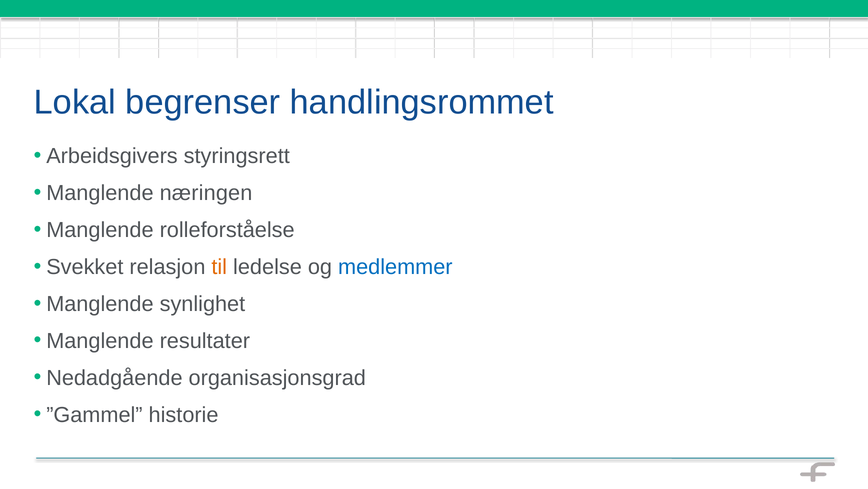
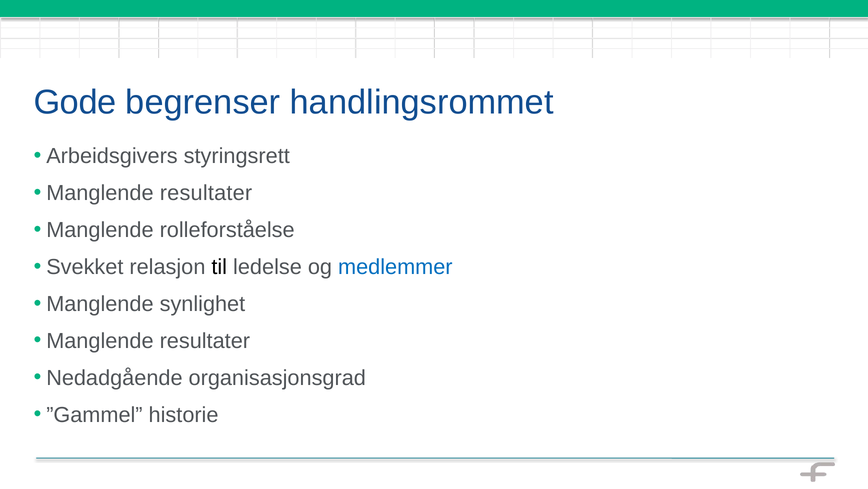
Lokal: Lokal -> Gode (75, 102)
næringen: næringen -> resultater (206, 193)
til colour: orange -> black (219, 267)
